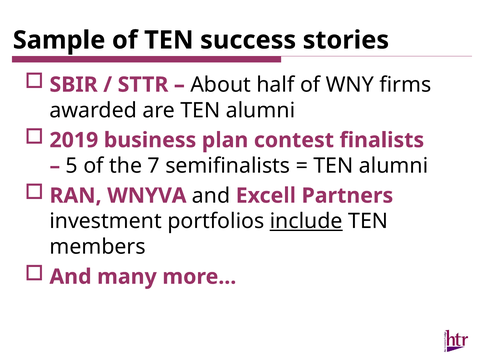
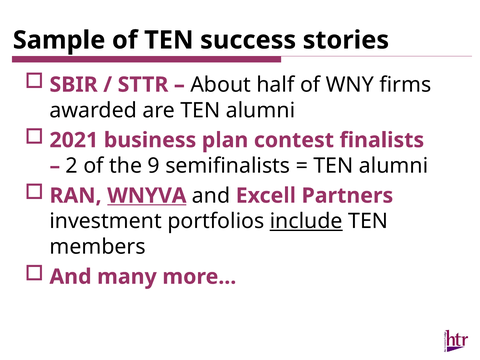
2019: 2019 -> 2021 (74, 140)
5: 5 -> 2 (72, 166)
7: 7 -> 9 (154, 166)
WNYVA underline: none -> present (147, 196)
